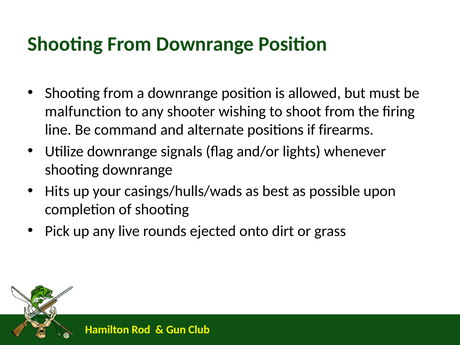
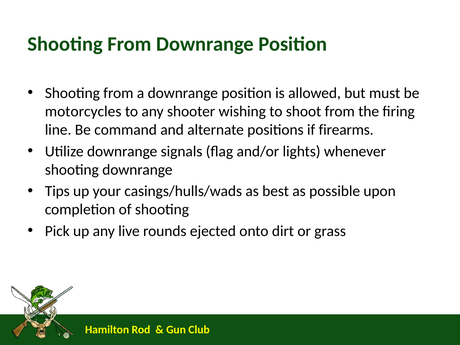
malfunction: malfunction -> motorcycles (83, 111)
Hits: Hits -> Tips (57, 191)
